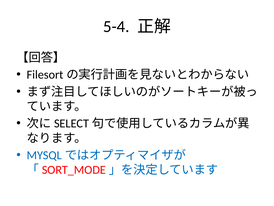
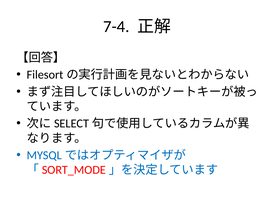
5-4: 5-4 -> 7-4 (116, 27)
